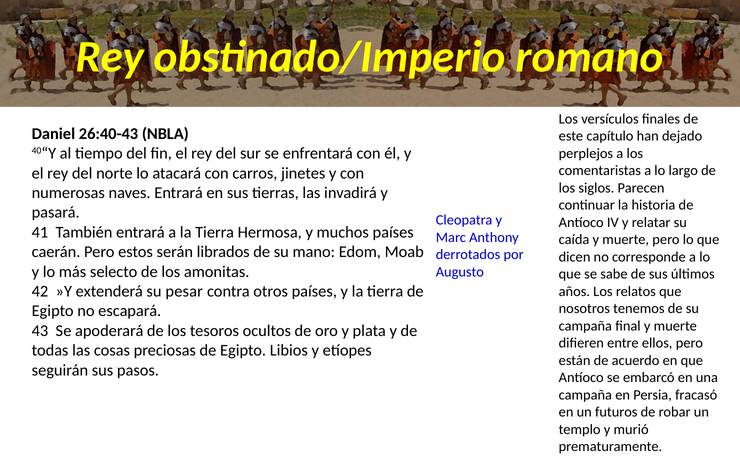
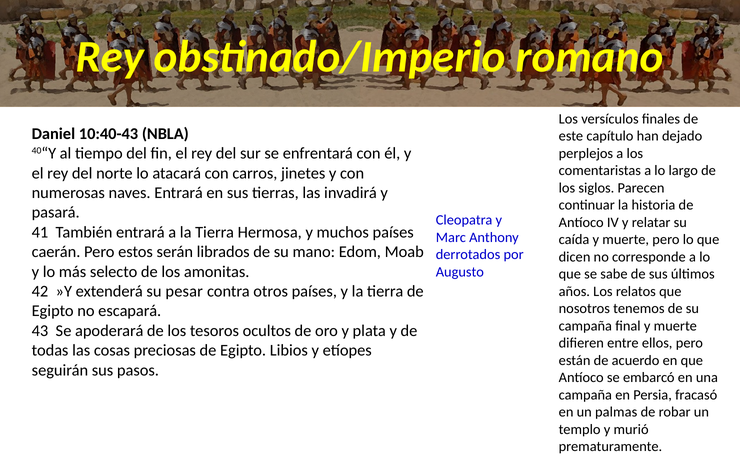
26:40-43: 26:40-43 -> 10:40-43 (109, 134)
futuros: futuros -> palmas (616, 413)
